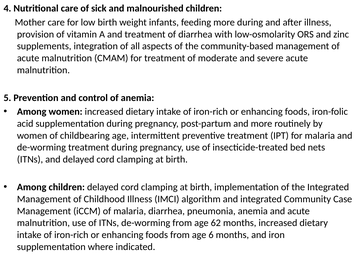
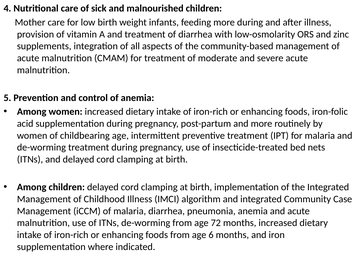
62: 62 -> 72 (216, 223)
